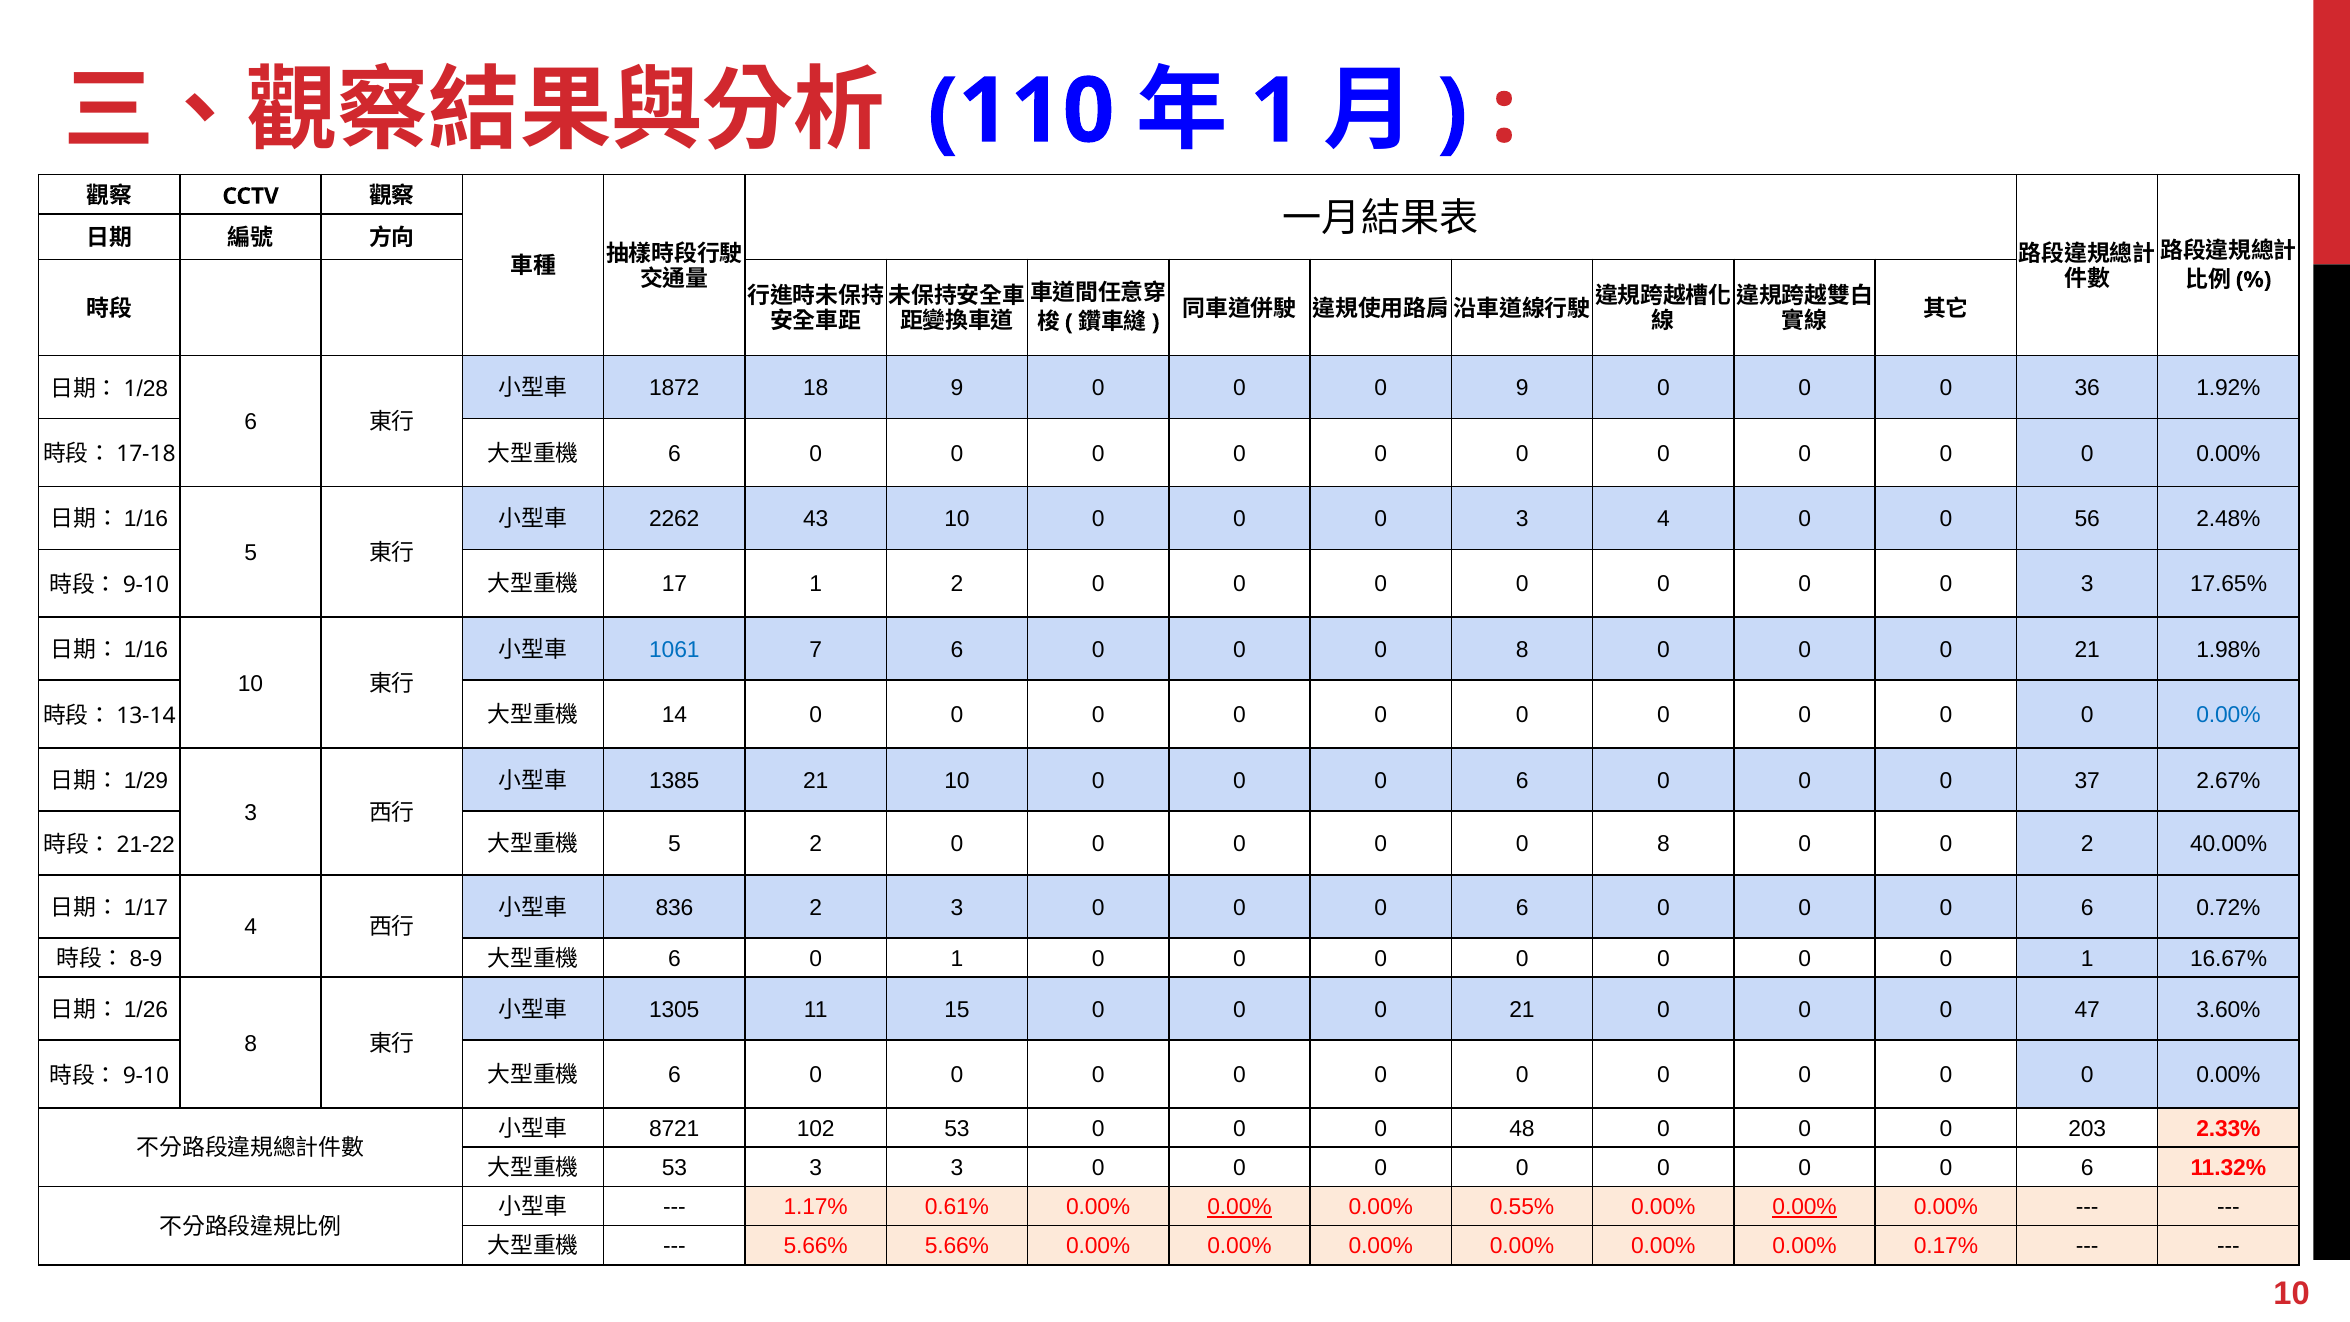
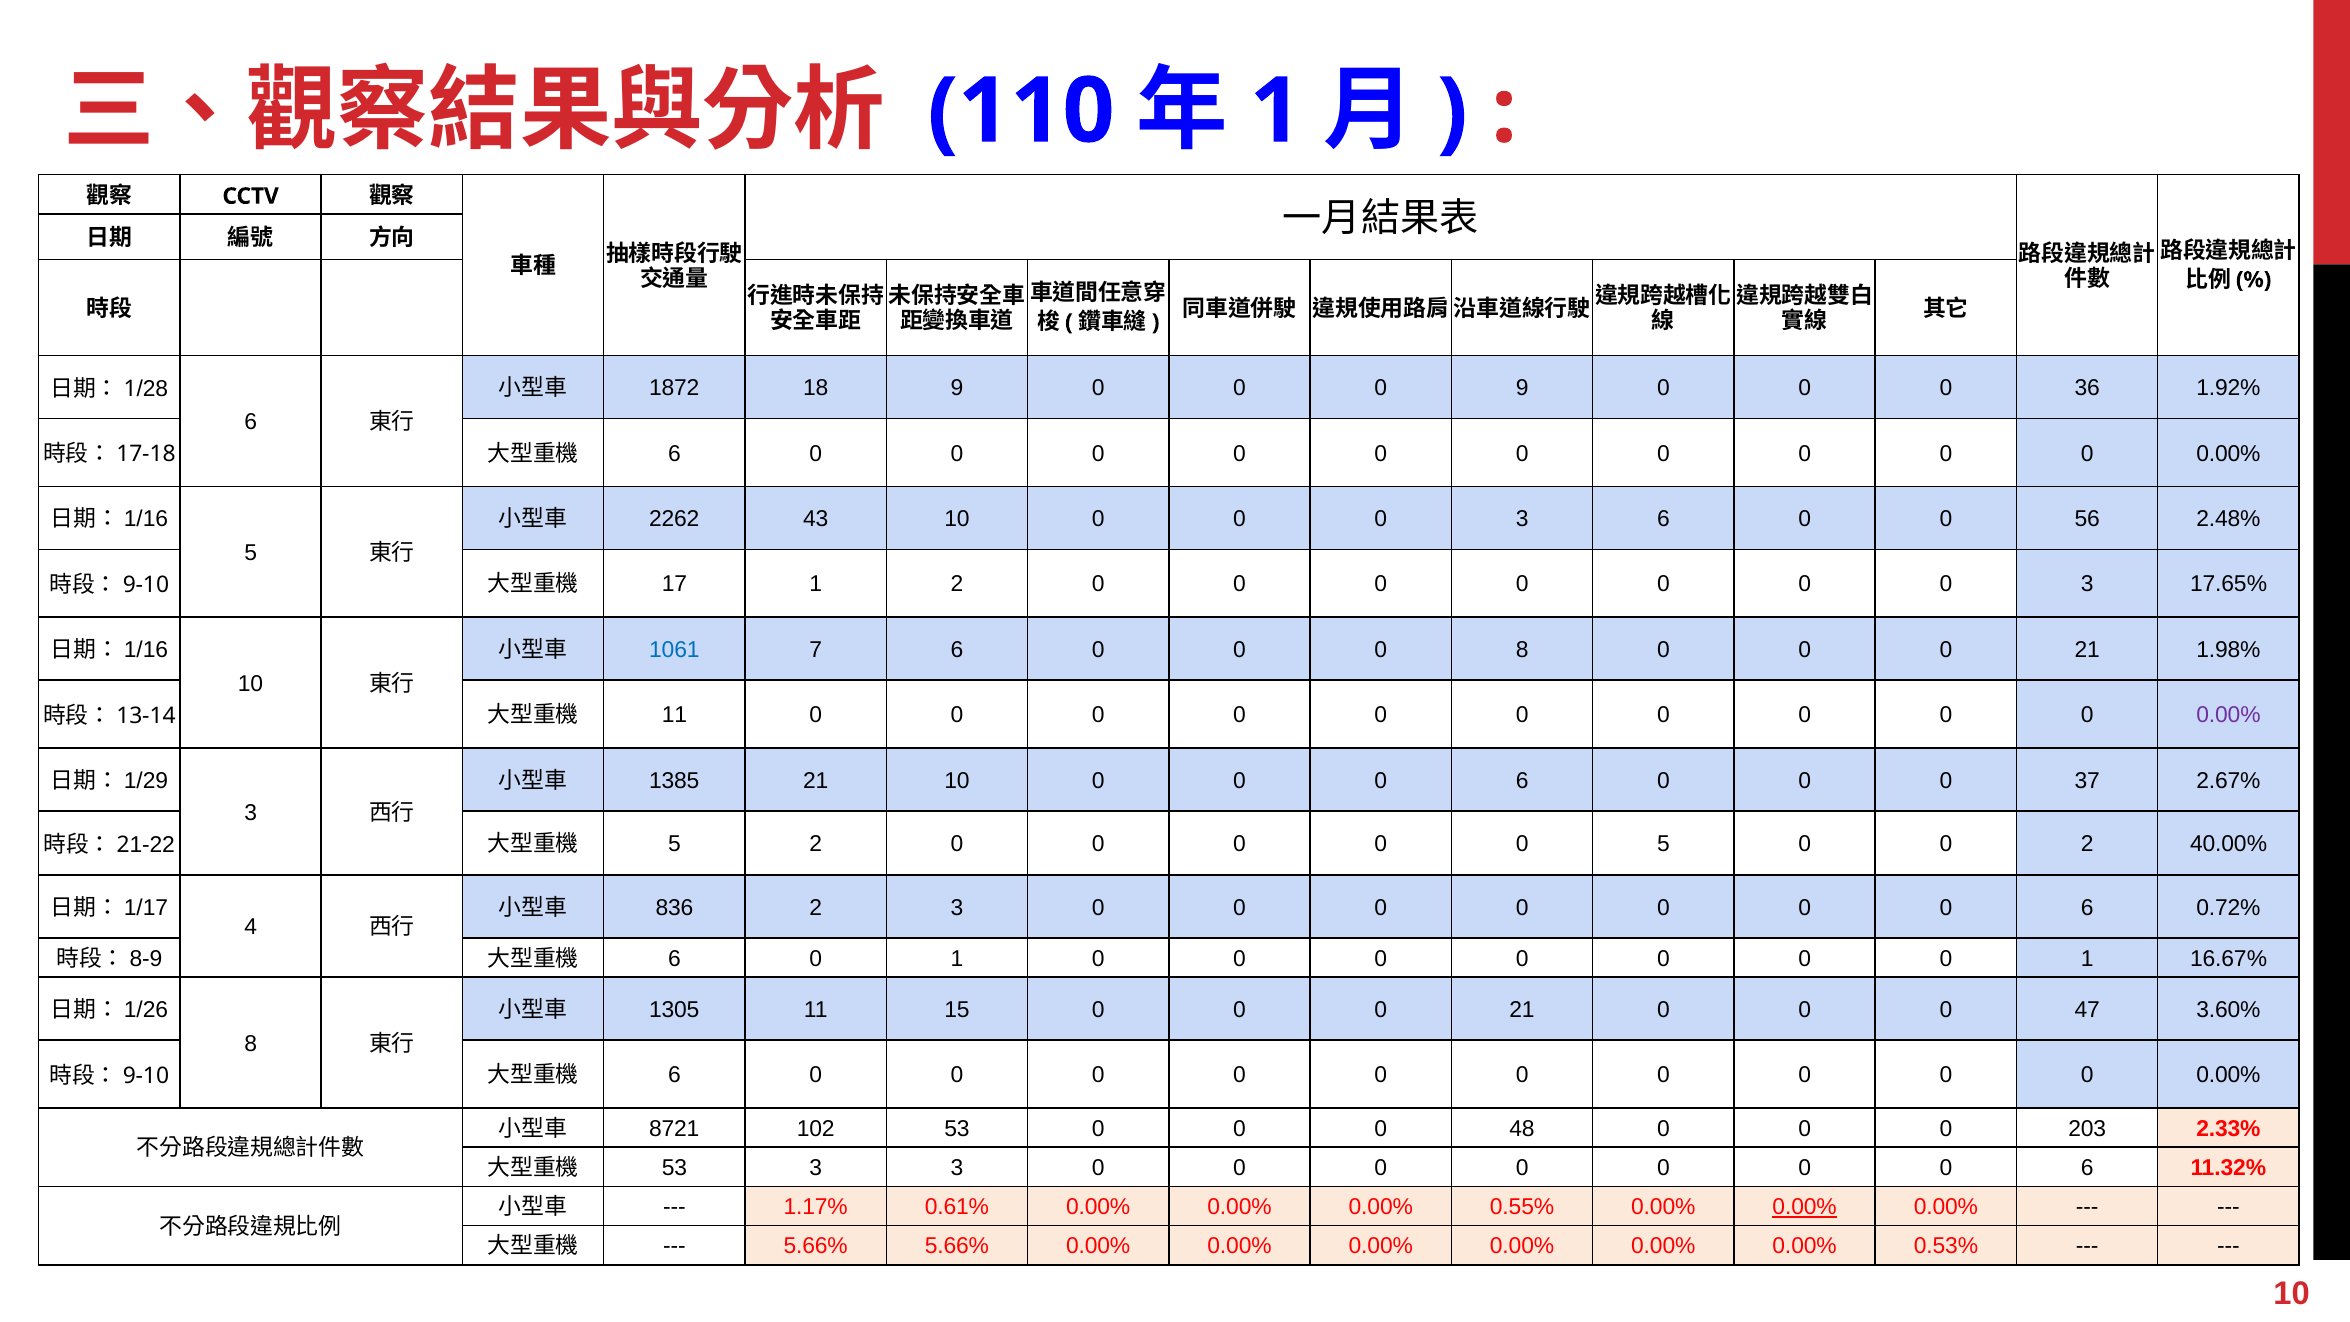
3 4: 4 -> 6 (1663, 519)
14: 14 -> 11 (674, 715)
0.00% colour: blue -> purple (2228, 715)
8: 8 -> 5 (1663, 844)
6: 6 -> 0 (1522, 908)
0.00% underline: present -> none (1240, 1207)
0.17%: 0.17% -> 0.53% (1946, 1246)
